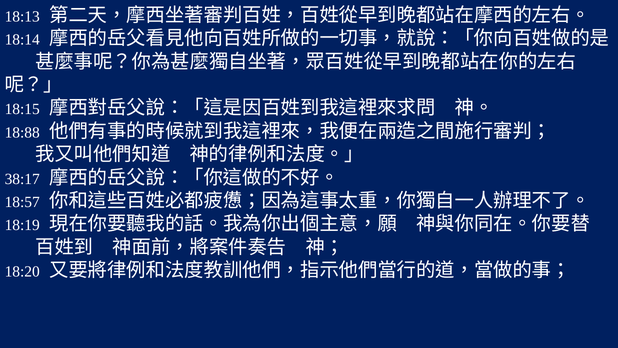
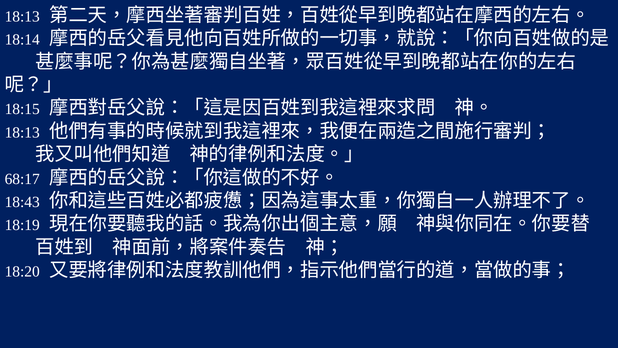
18:88: 18:88 -> 18:13 (22, 132)
38:17: 38:17 -> 68:17 (22, 179)
18:57: 18:57 -> 18:43 (22, 202)
